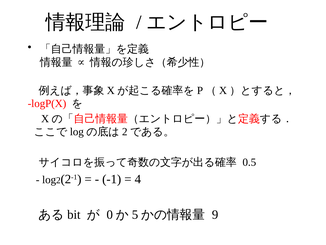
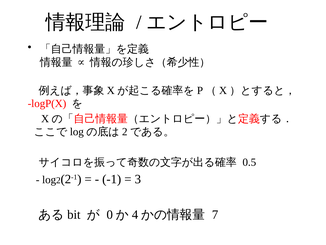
4: 4 -> 3 (138, 179)
5: 5 -> 4 (135, 214)
9: 9 -> 7 (215, 214)
